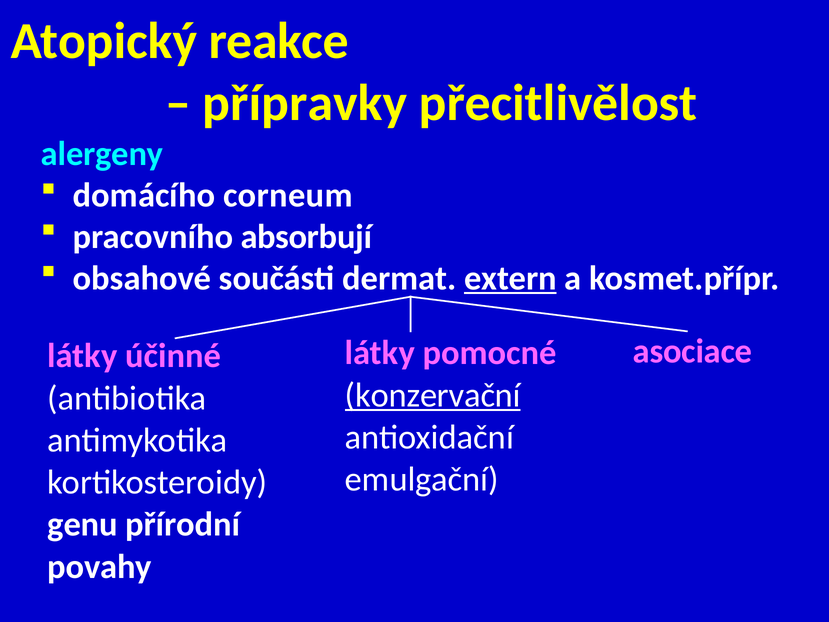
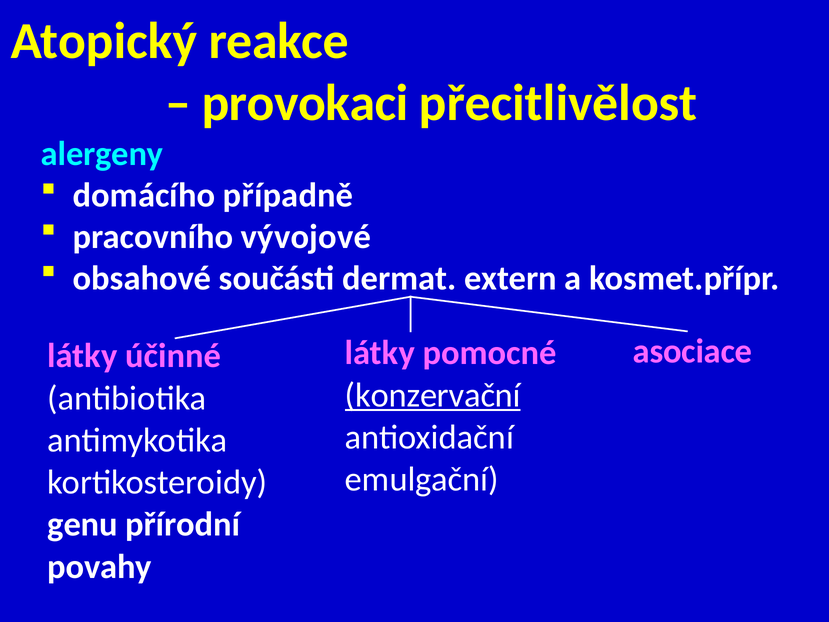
přípravky: přípravky -> provokaci (305, 103)
corneum: corneum -> případně (288, 195)
absorbují: absorbují -> vývojové (306, 237)
extern underline: present -> none (510, 278)
